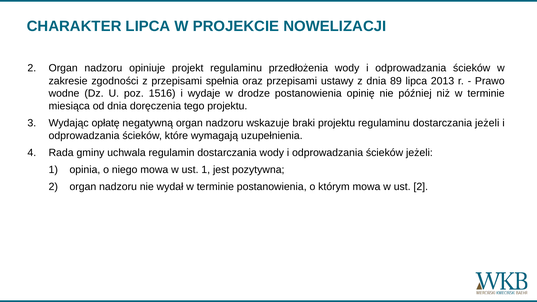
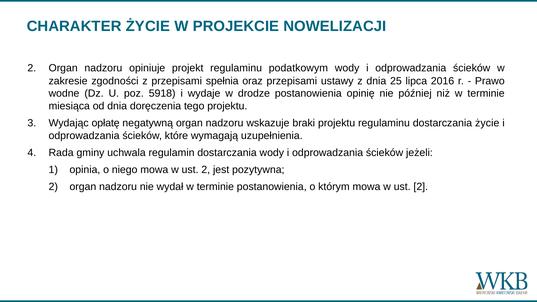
CHARAKTER LIPCA: LIPCA -> ŻYCIE (148, 26)
przedłożenia: przedłożenia -> podatkowym (298, 68)
89: 89 -> 25 (396, 81)
2013: 2013 -> 2016 (443, 81)
1516: 1516 -> 5918 (162, 94)
dostarczania jeżeli: jeżeli -> życie (487, 123)
1: 1 -> 2 (206, 170)
